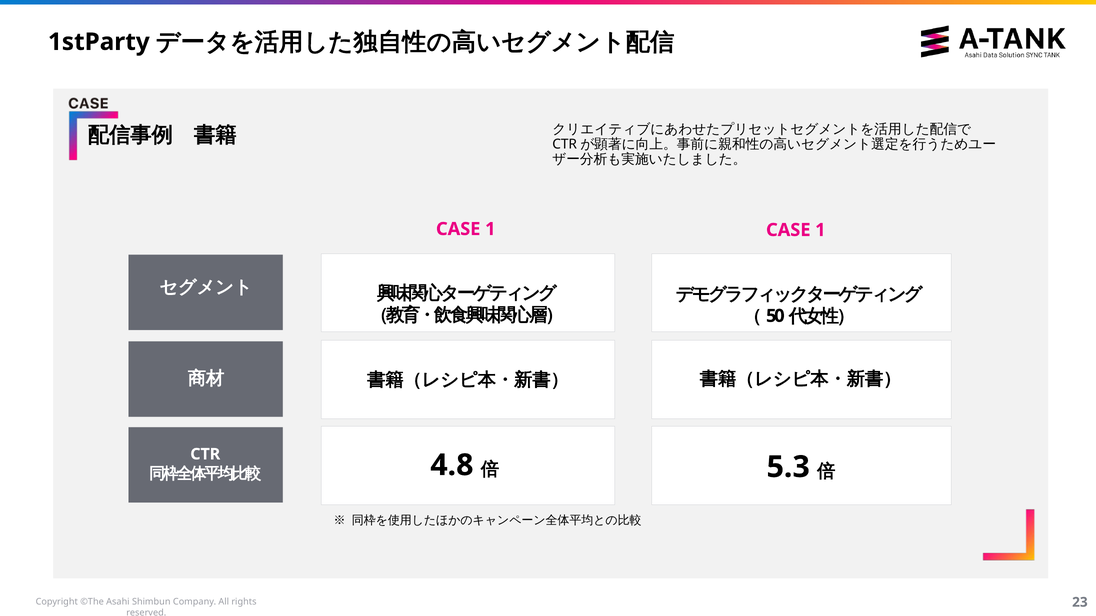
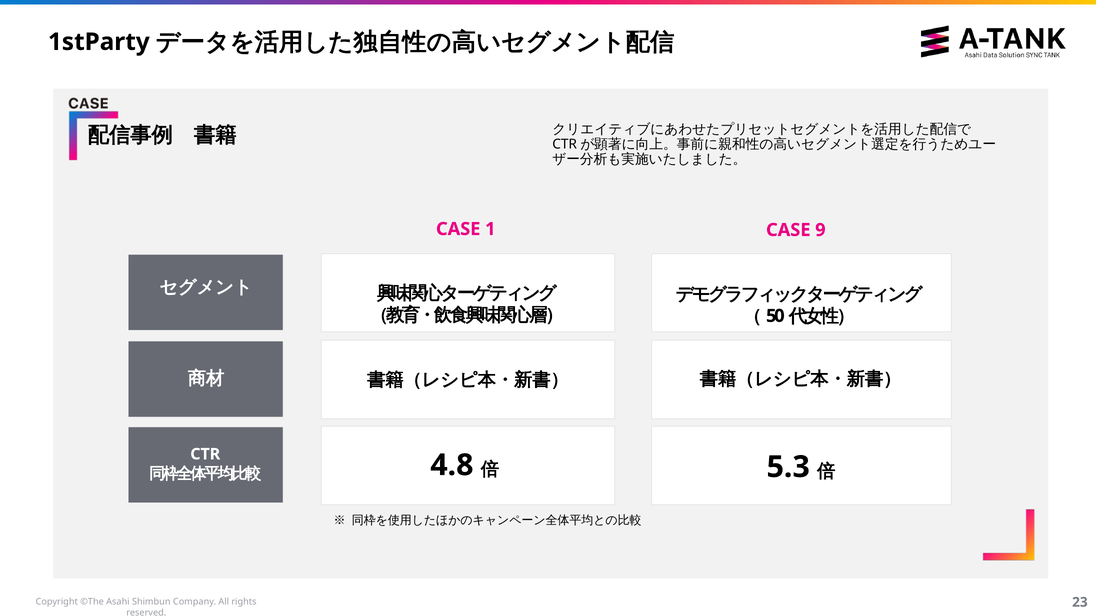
1 CASE 1: 1 -> 9 (820, 230)
